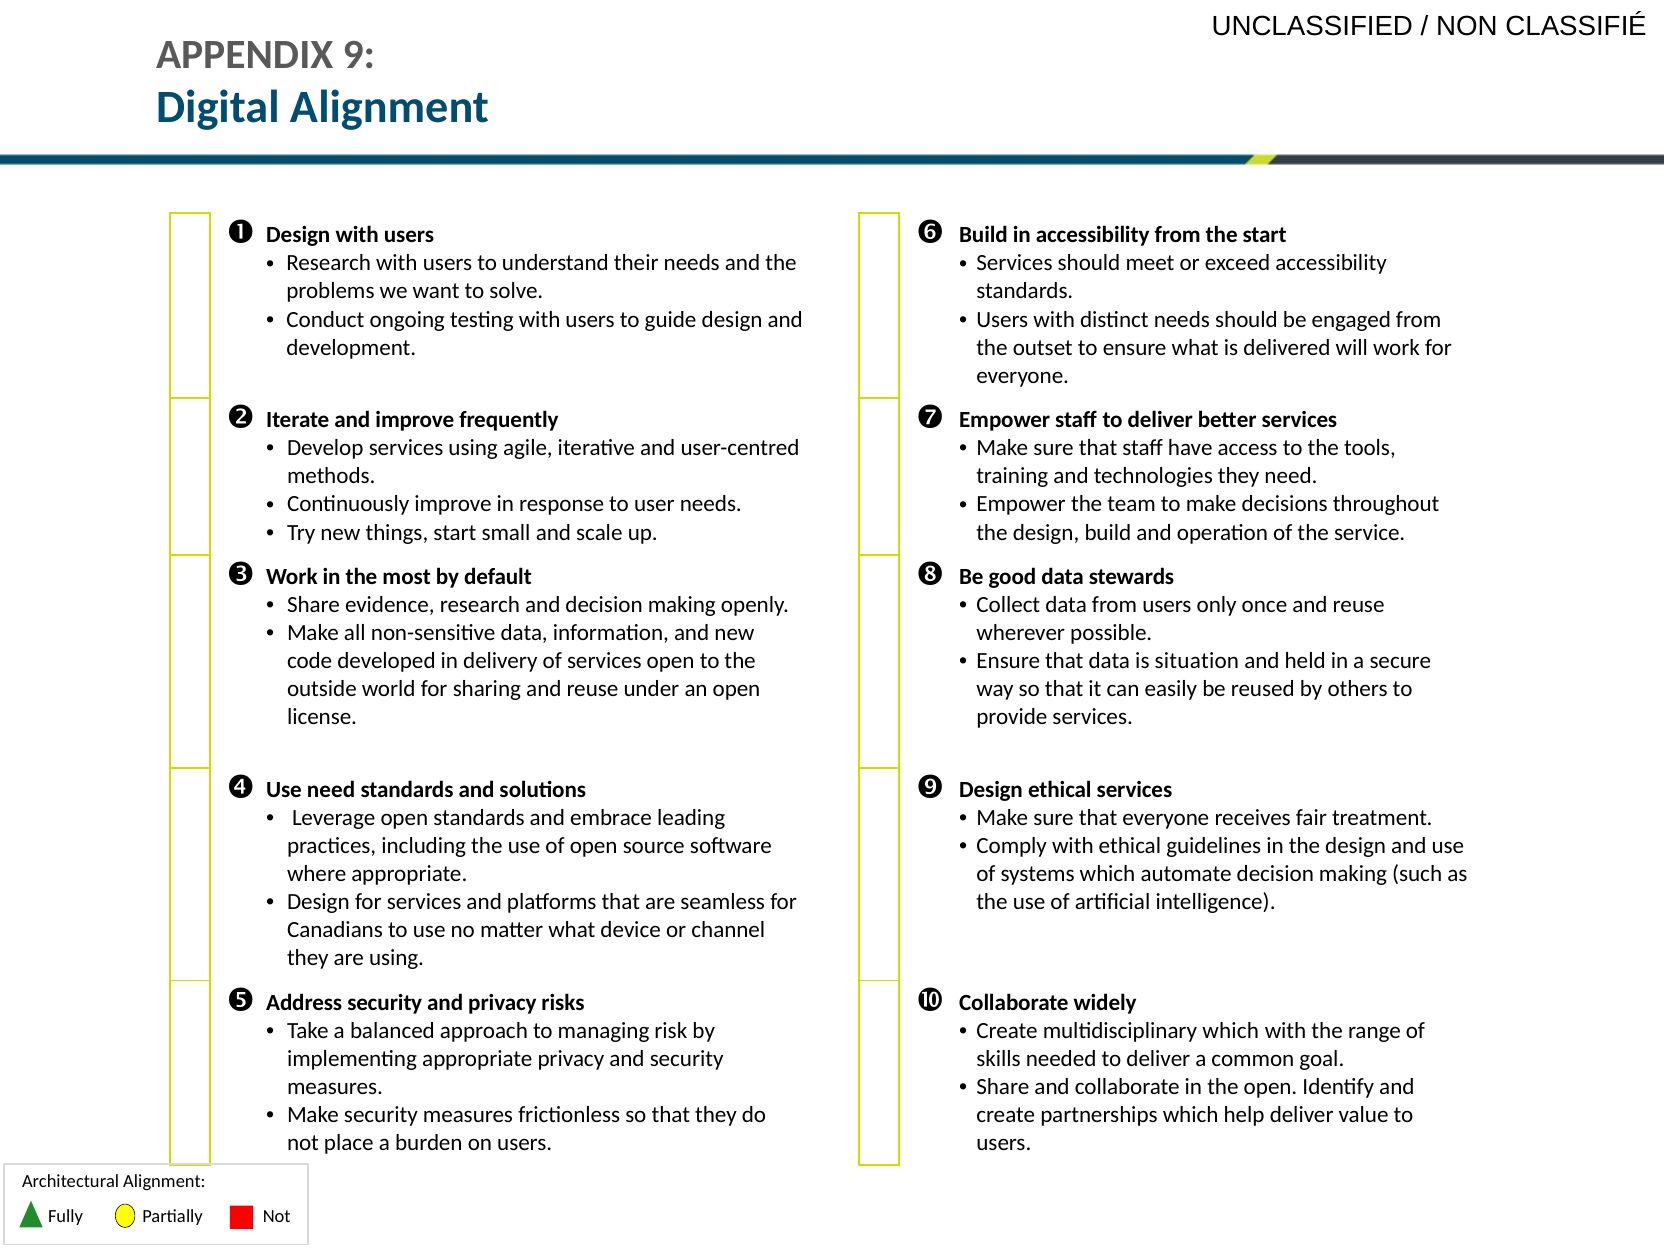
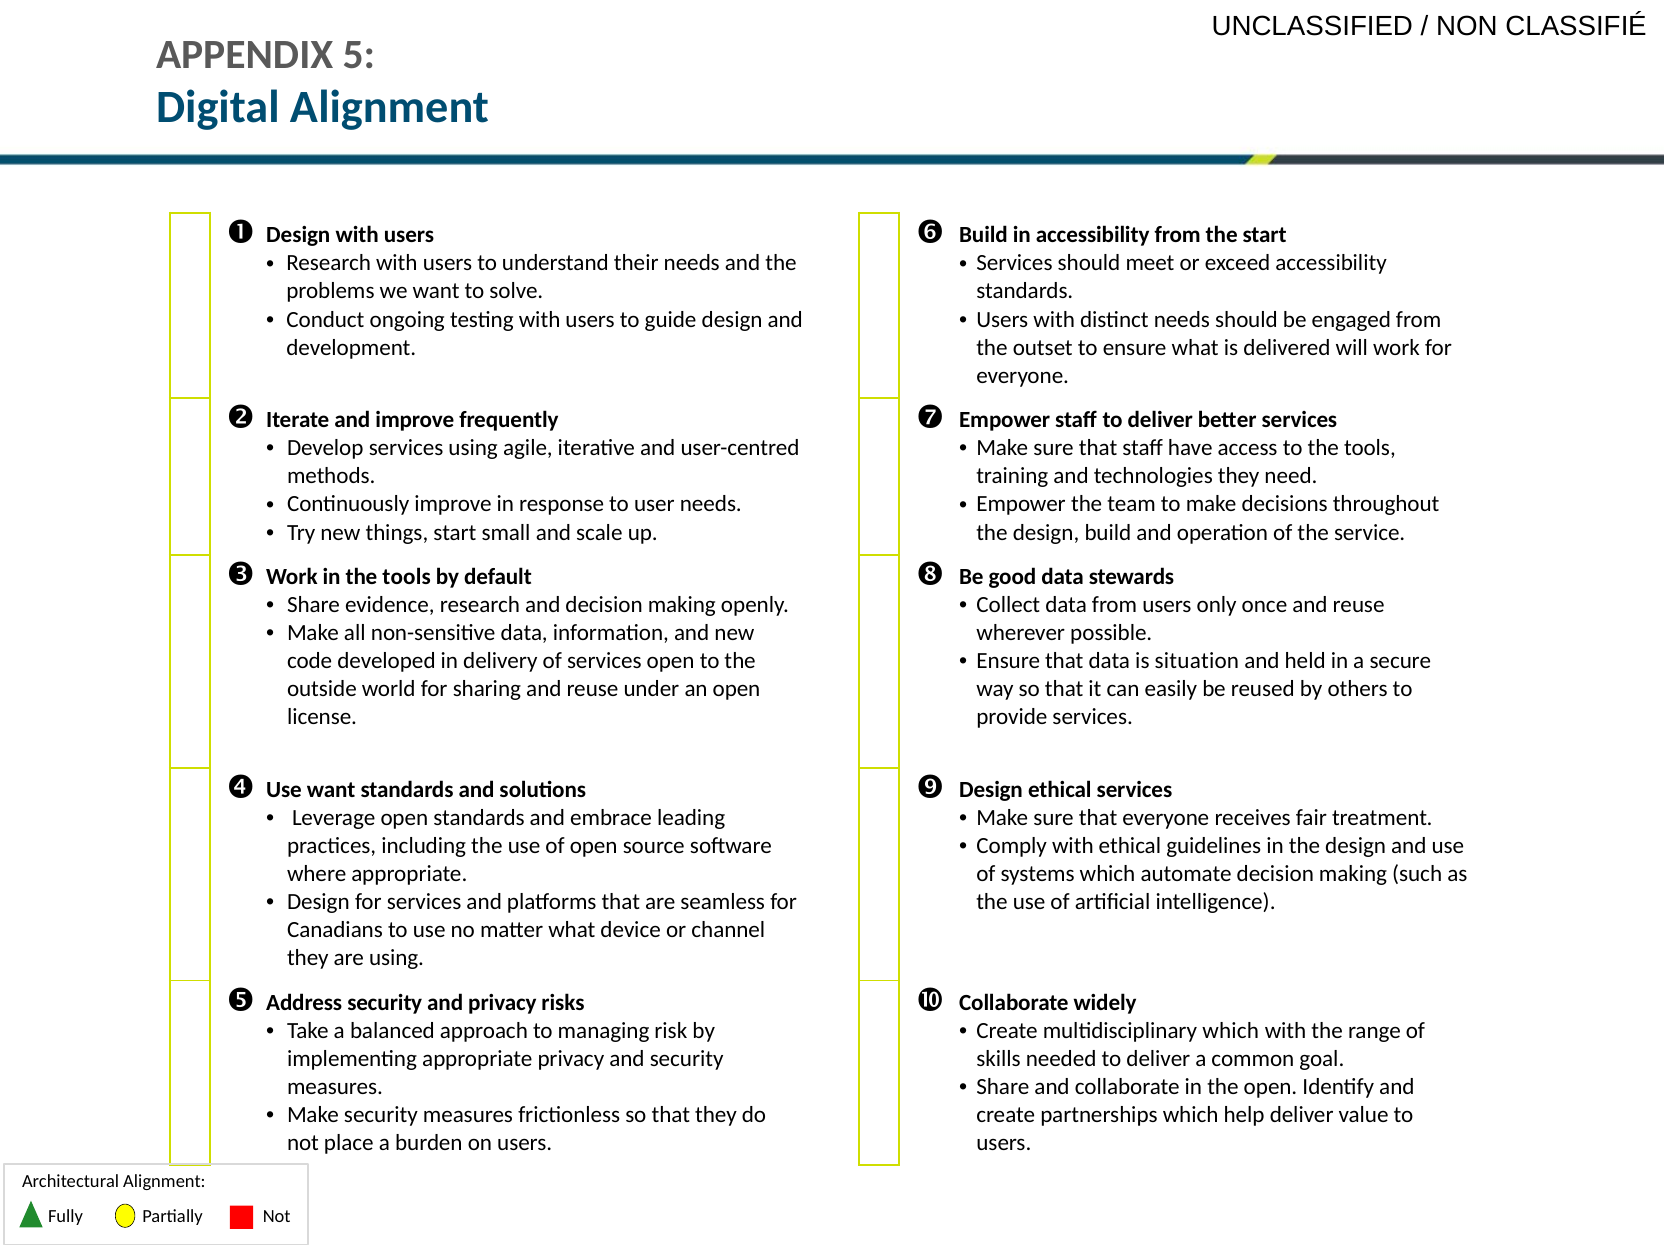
9: 9 -> 5 (359, 54)
in the most: most -> tools (407, 577)
Use need: need -> want (331, 790)
